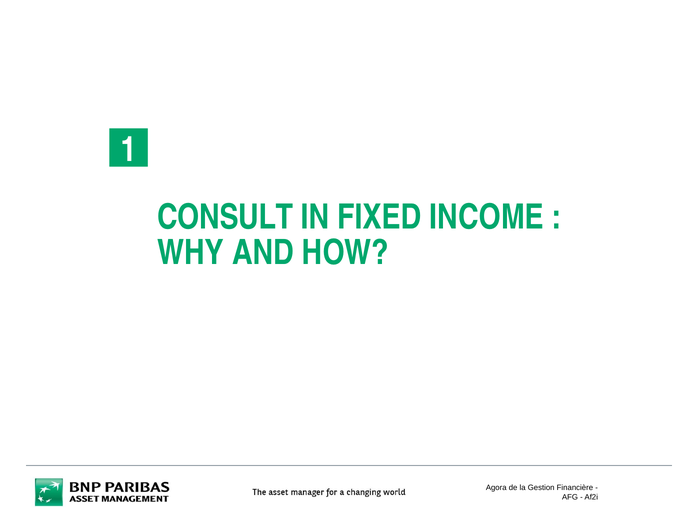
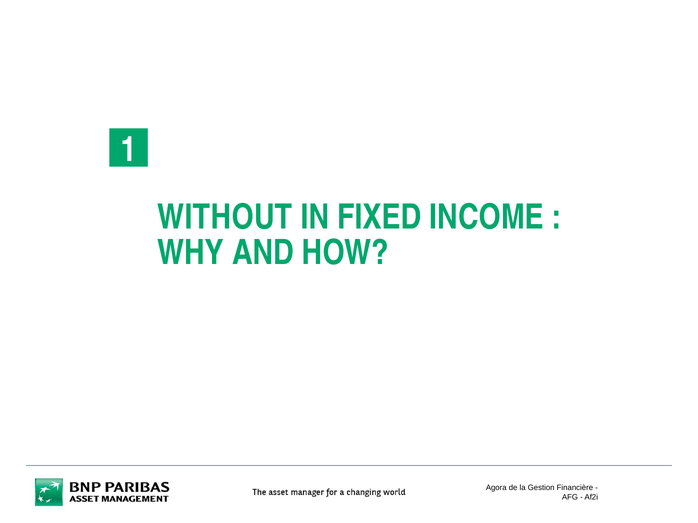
CONSULT: CONSULT -> WITHOUT (225, 218)
